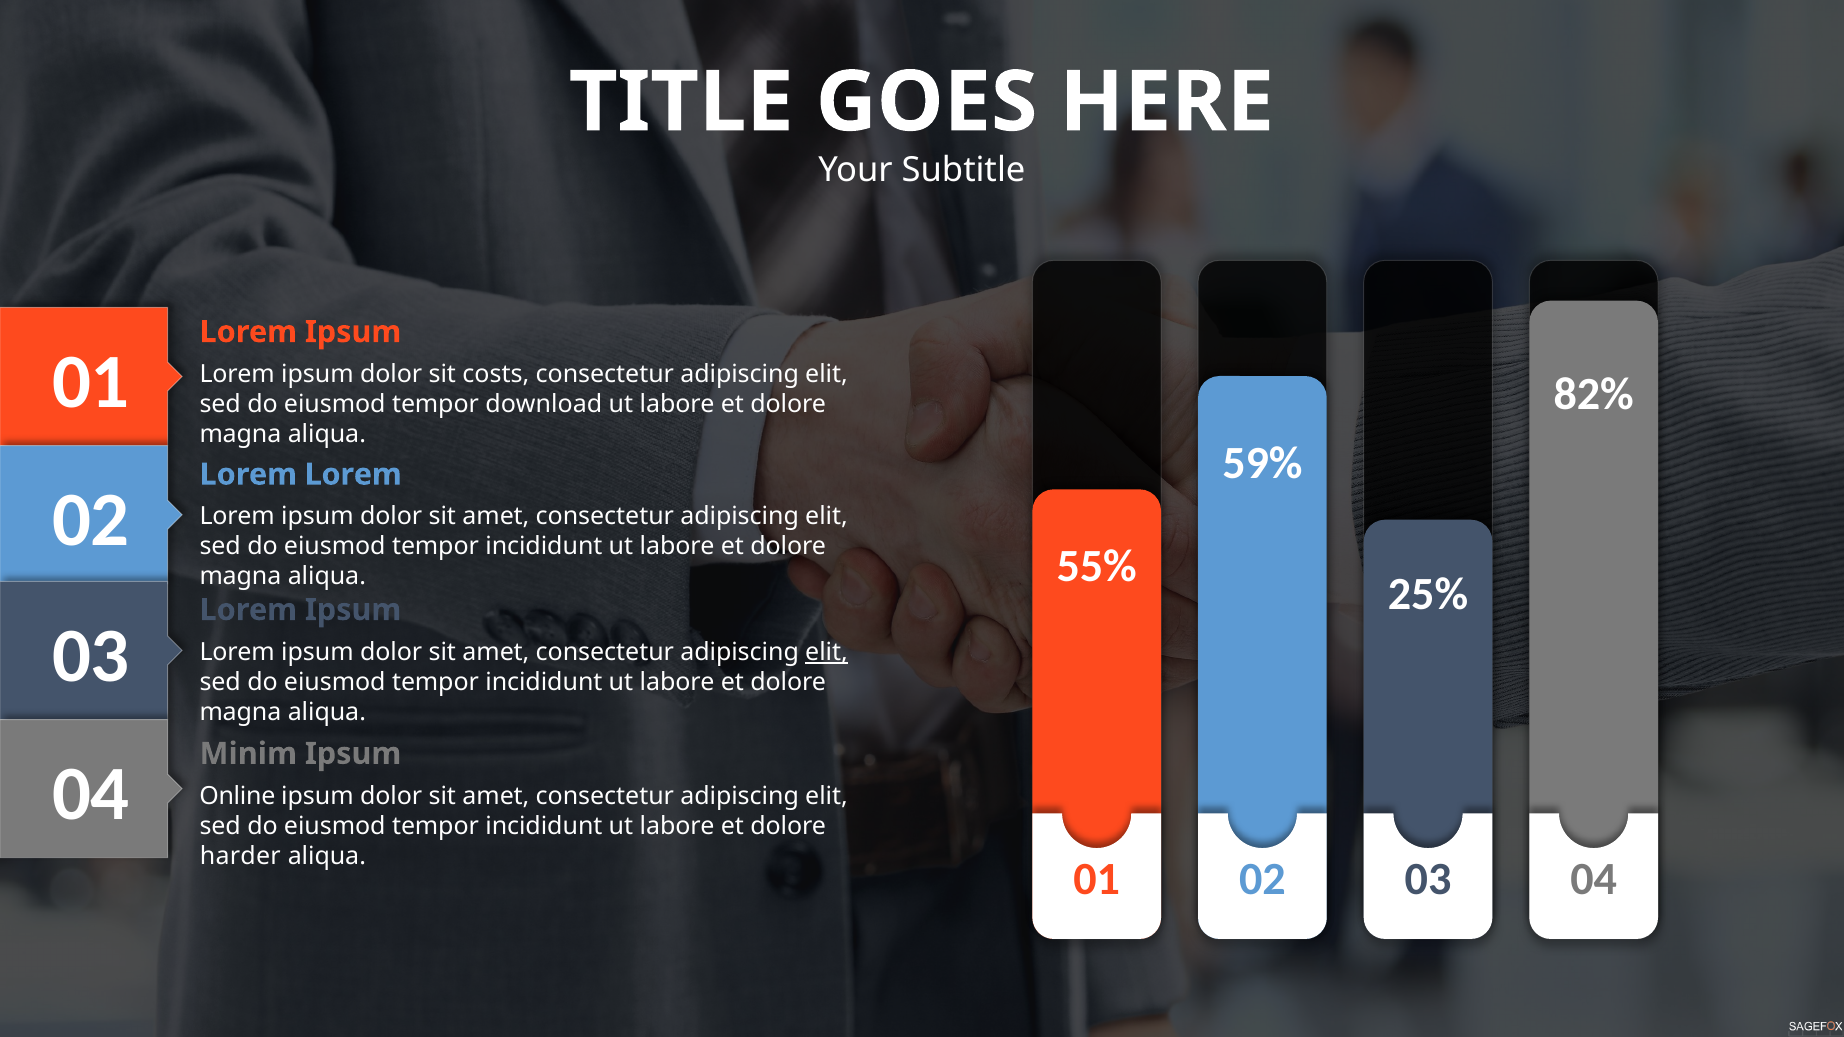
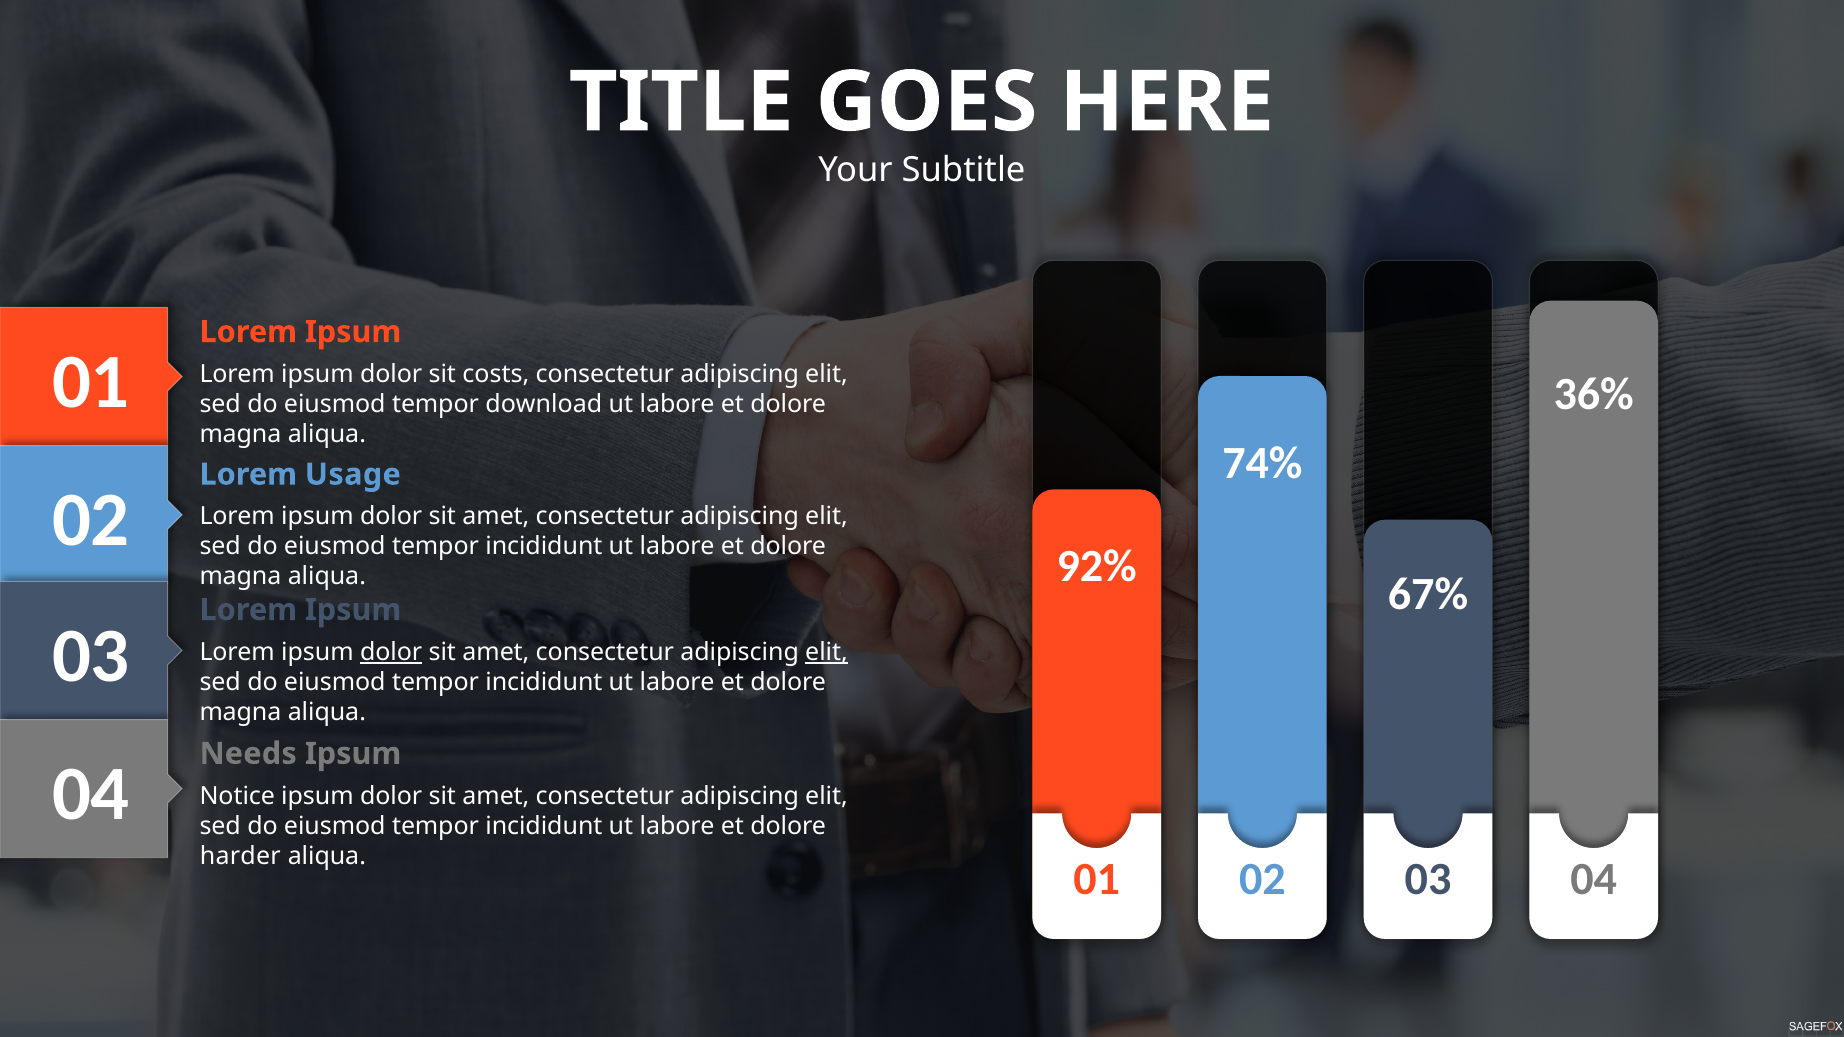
82%: 82% -> 36% (1594, 395)
59%: 59% -> 74% (1262, 463)
Lorem: Lorem -> Usage (353, 475)
55%: 55% -> 92% (1097, 567)
25%: 25% -> 67% (1428, 594)
dolor underline: none -> present (391, 652)
Minim: Minim -> Needs (248, 754)
Online: Online -> Notice (237, 796)
